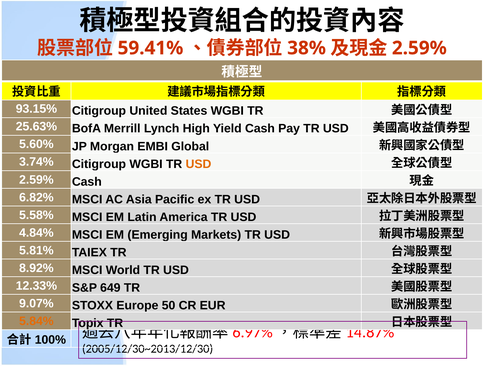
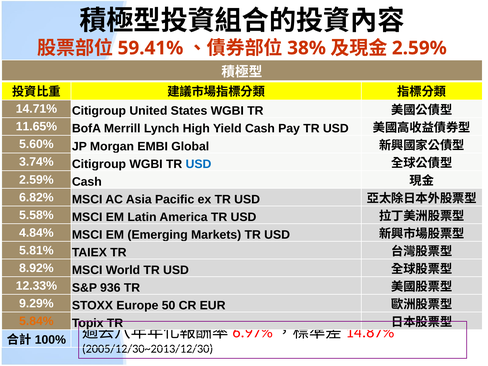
93.15%: 93.15% -> 14.71% (36, 109)
25.63%: 25.63% -> 11.65% (36, 127)
USD colour: orange -> blue (198, 164)
649: 649 -> 936 (110, 288)
9.07%: 9.07% -> 9.29% (36, 303)
